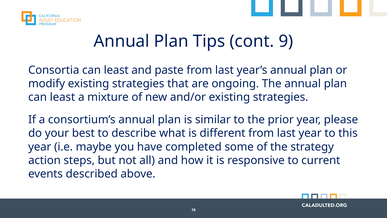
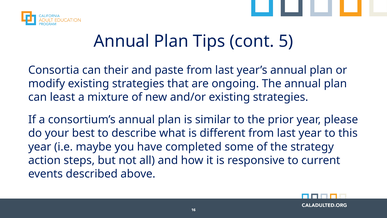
9: 9 -> 5 (286, 41)
Consortia can least: least -> their (116, 70)
